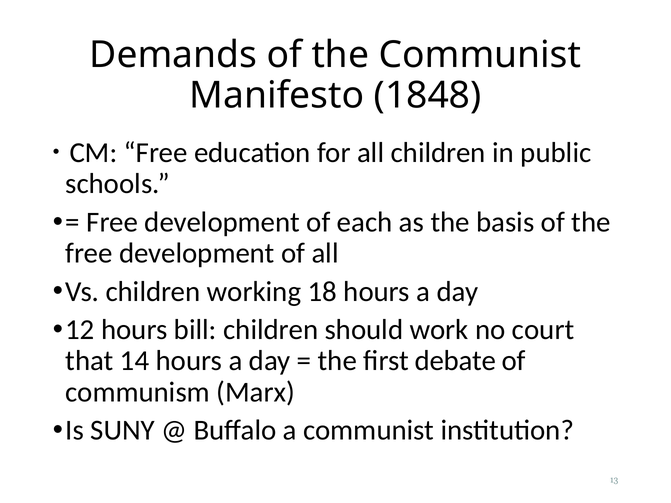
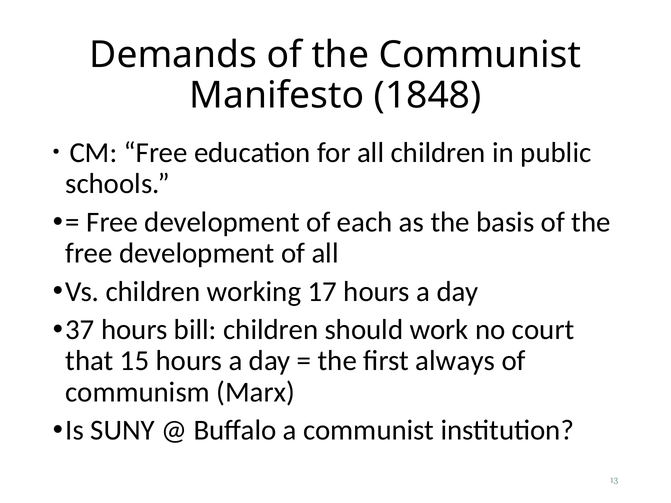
18: 18 -> 17 (322, 292)
12: 12 -> 37 (80, 330)
14: 14 -> 15 (135, 361)
debate: debate -> always (455, 361)
